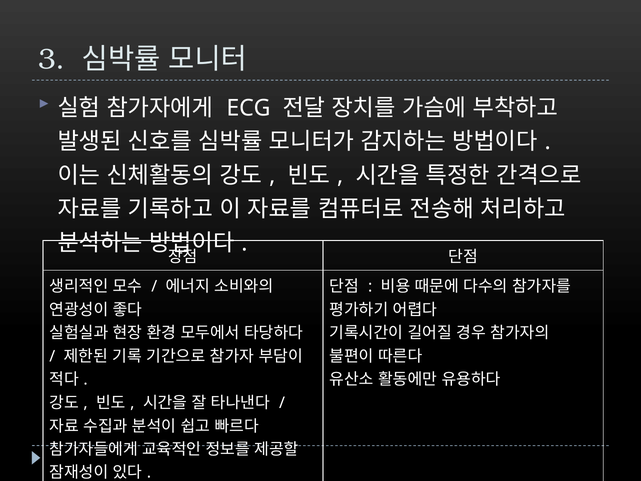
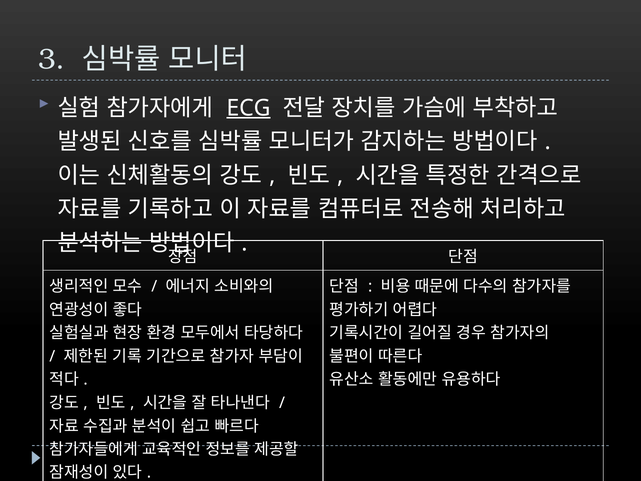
ECG underline: none -> present (248, 108)
